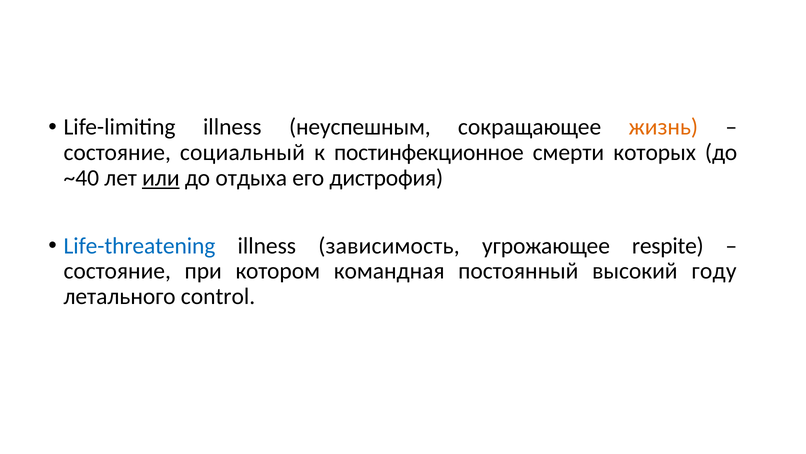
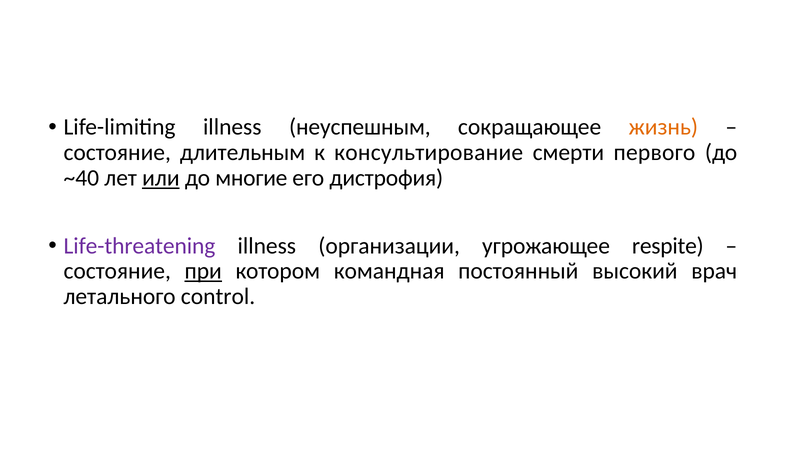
социальный: социальный -> длительным (243, 152)
постинфекционное: постинфекционное -> консультирование (429, 152)
которых: которых -> первого (654, 152)
отдыха: отдыха -> многие (251, 178)
Life-threatening colour: blue -> purple (139, 245)
зависимость: зависимость -> организации (389, 245)
при underline: none -> present (203, 271)
году: году -> врач (714, 271)
